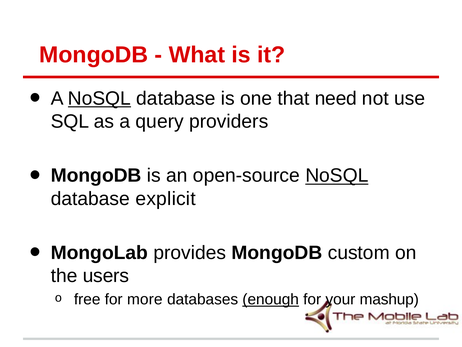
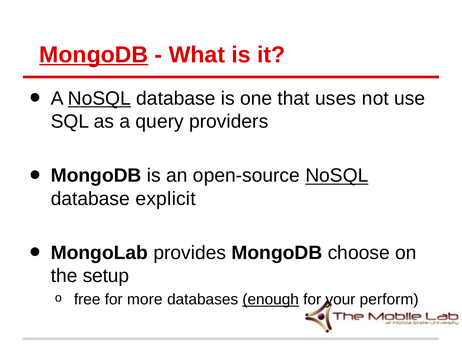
MongoDB underline: none -> present (94, 55)
need: need -> uses (336, 98)
custom: custom -> choose (359, 252)
users: users -> setup (106, 275)
mashup: mashup -> perform (389, 299)
